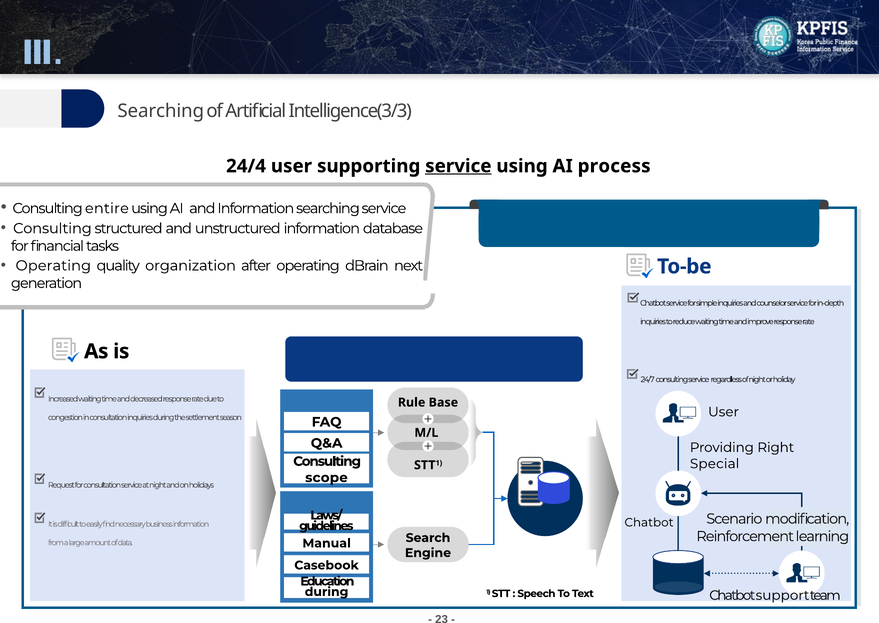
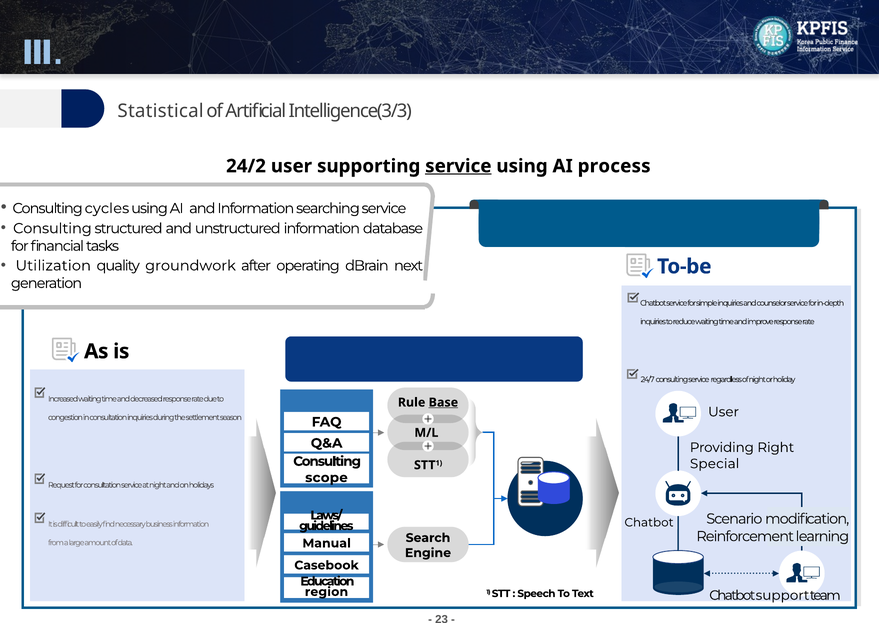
Searching: Searching -> Statistical (161, 111)
24/4: 24/4 -> 24/2 (246, 166)
entire: entire -> cycles (107, 208)
Operating: Operating -> Utilization (53, 266)
organization: organization -> groundwork (190, 266)
Base underline: none -> present (443, 403)
during: during -> region (326, 592)
